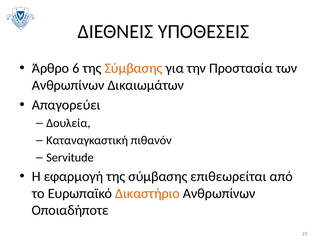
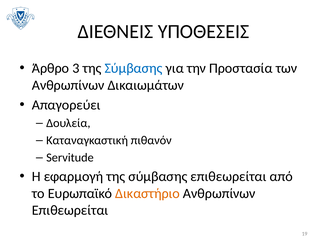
6: 6 -> 3 (76, 68)
Σύμβασης colour: orange -> blue (134, 68)
Οποιαδήποτε: Οποιαδήποτε -> Επιθεωρείται (70, 210)
